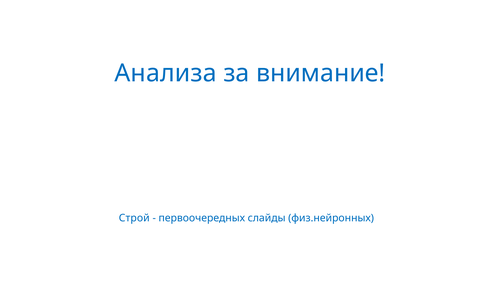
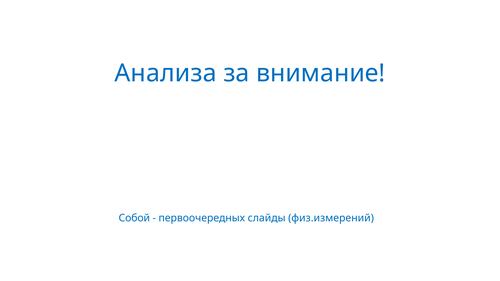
Строй: Строй -> Собой (134, 218)
физ.нейронных: физ.нейронных -> физ.измерений (331, 218)
